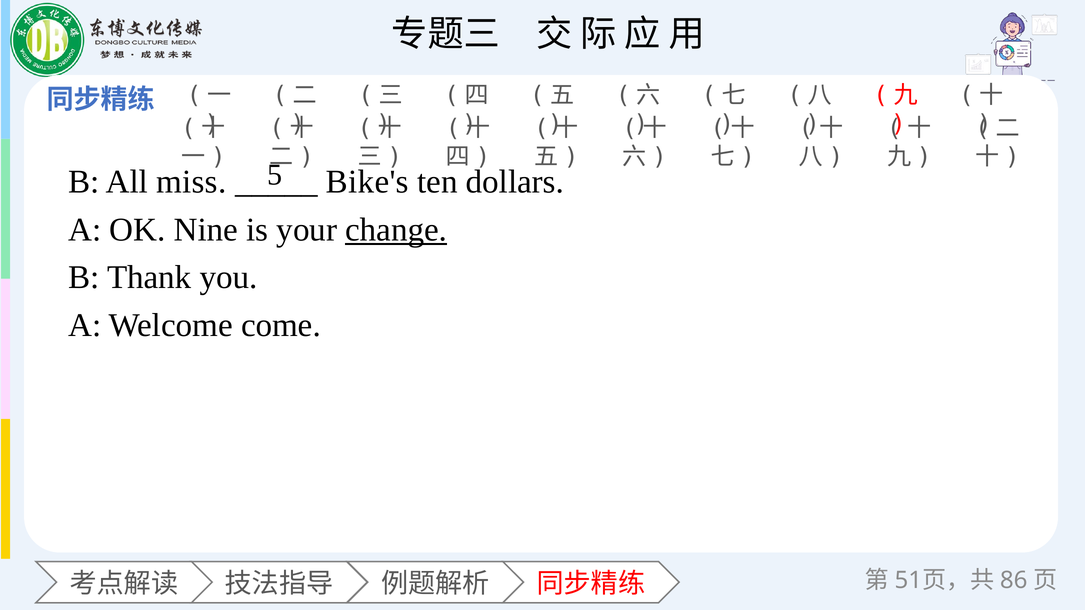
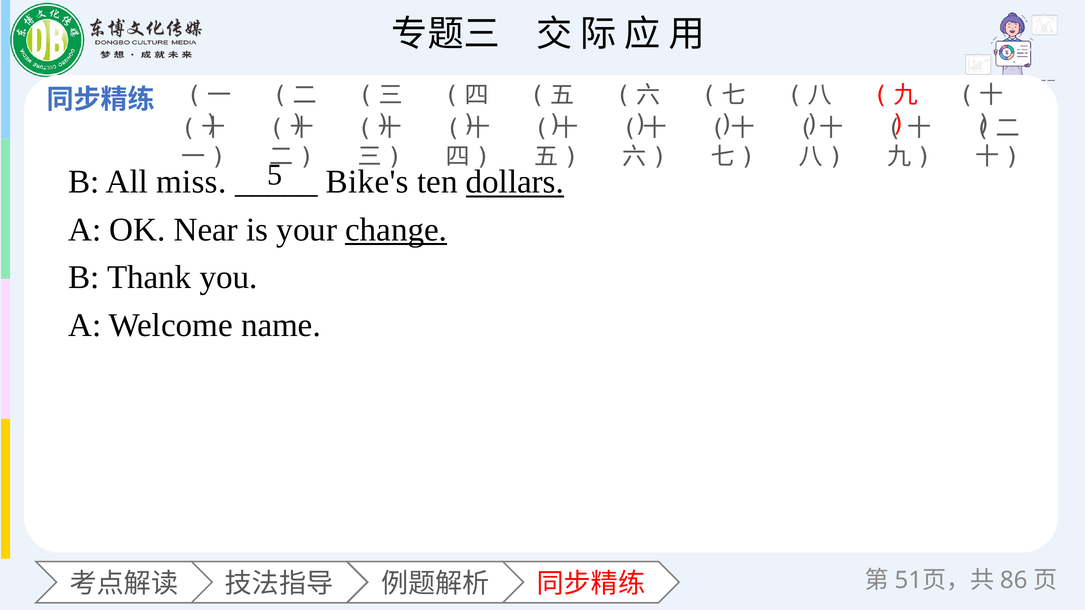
dollars underline: none -> present (515, 182)
Nine: Nine -> Near (206, 230)
come: come -> name (281, 325)
